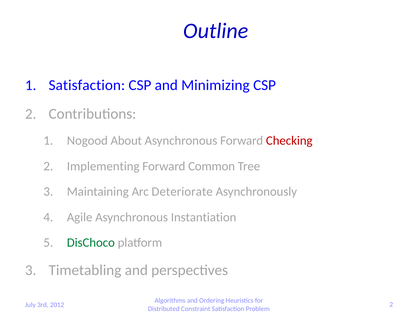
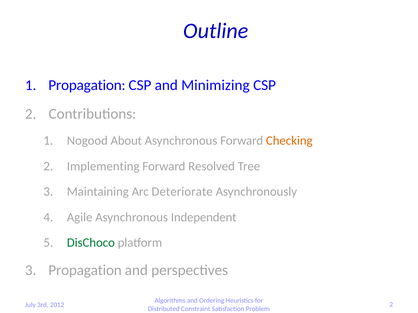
Satisfaction: Satisfaction -> Propagation (87, 85)
Checking colour: red -> orange (289, 141)
Common: Common -> Resolved (212, 166)
Instantiation: Instantiation -> Independent (204, 218)
Timetabling: Timetabling -> Propagation (85, 271)
